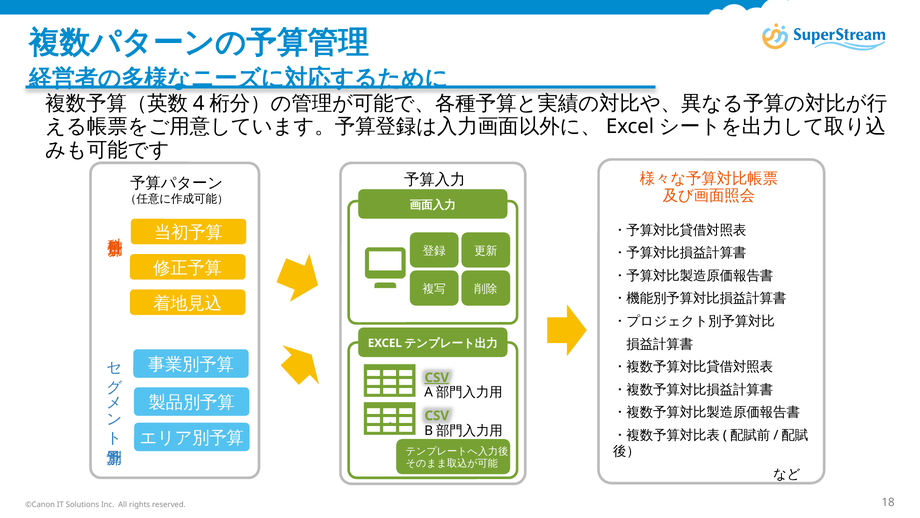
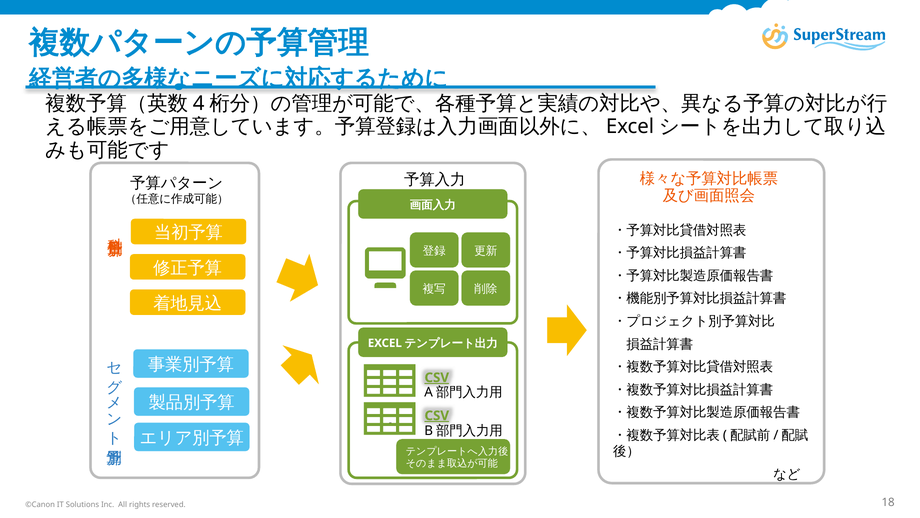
CSV underline: none -> present (437, 415)
